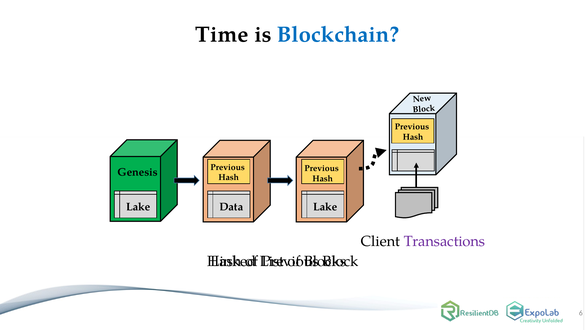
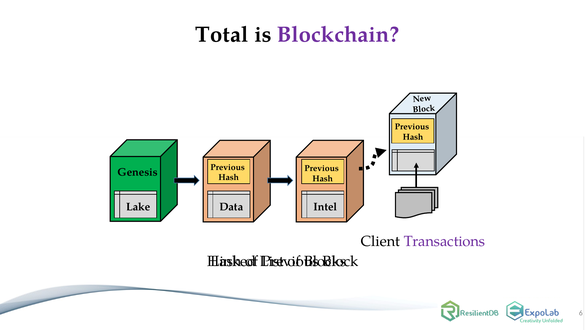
Time: Time -> Total (222, 35)
Blockchain colour: blue -> purple (338, 35)
Lake: Lake -> Intel (325, 207)
